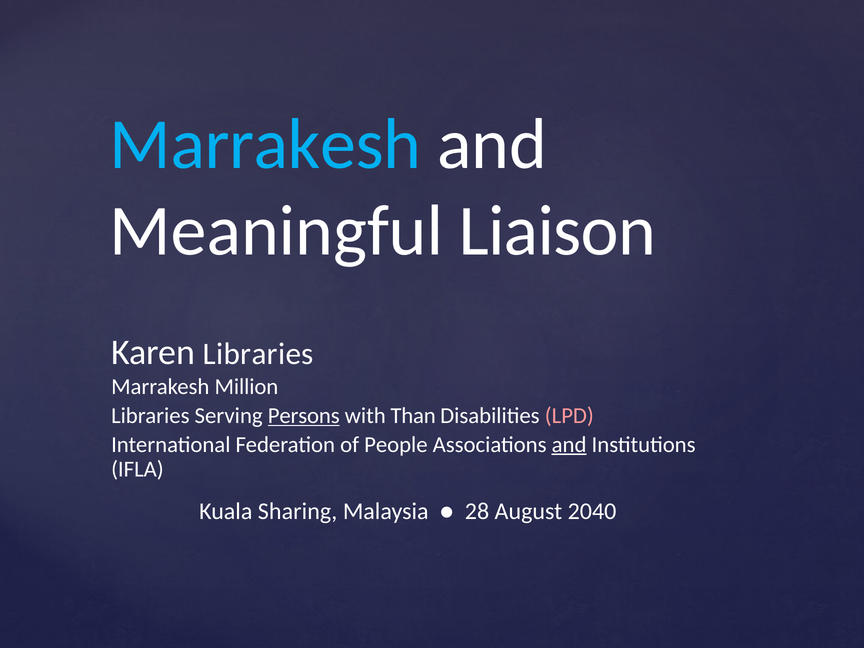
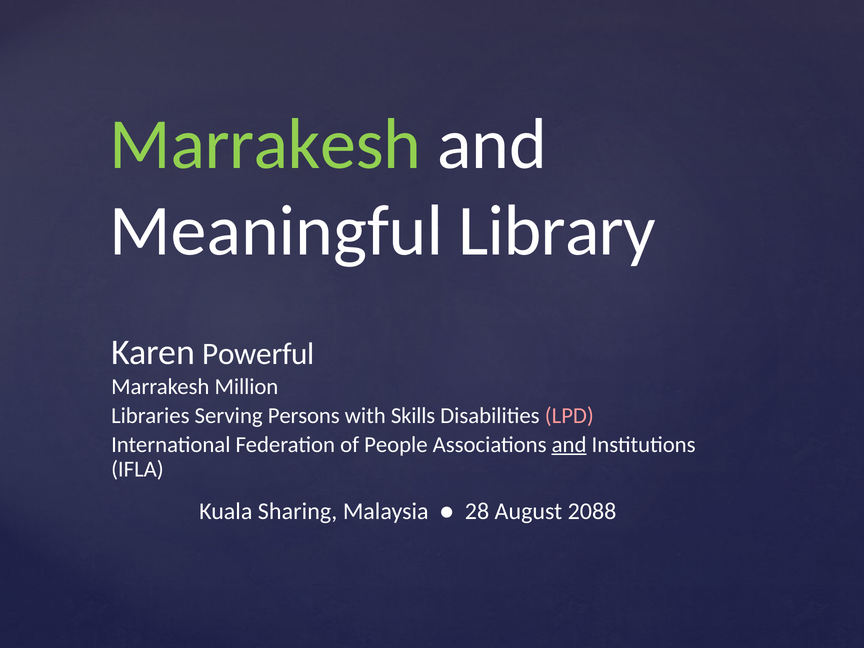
Marrakesh colour: light blue -> light green (265, 145)
Liaison: Liaison -> Library (557, 231)
Karen Libraries: Libraries -> Powerful (259, 354)
Persons underline: present -> none (304, 416)
Than: Than -> Skills (413, 416)
2040: 2040 -> 2088 (592, 511)
